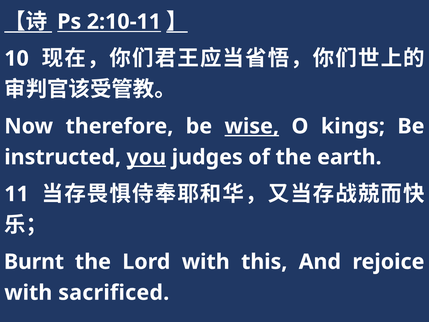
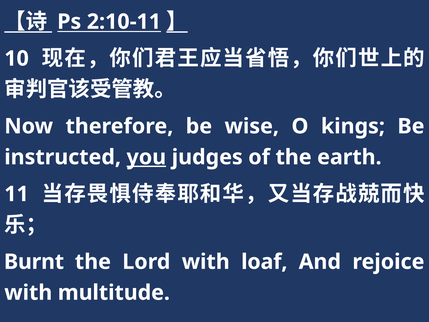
wise underline: present -> none (252, 126)
this: this -> loaf (264, 262)
sacrificed: sacrificed -> multitude (114, 292)
